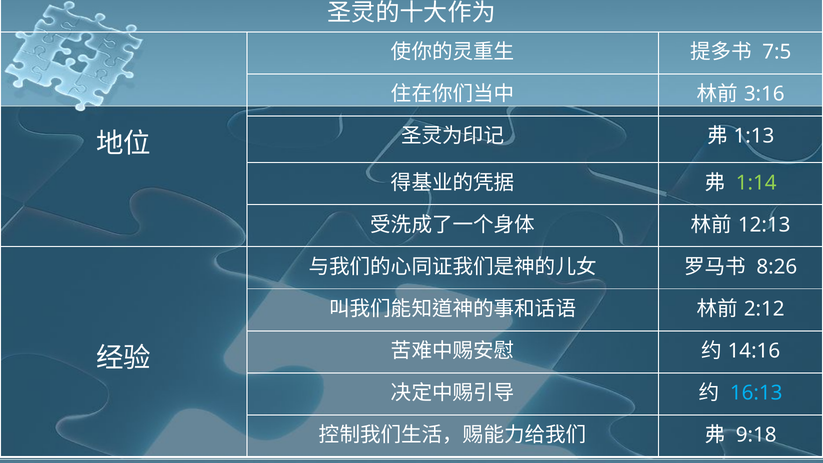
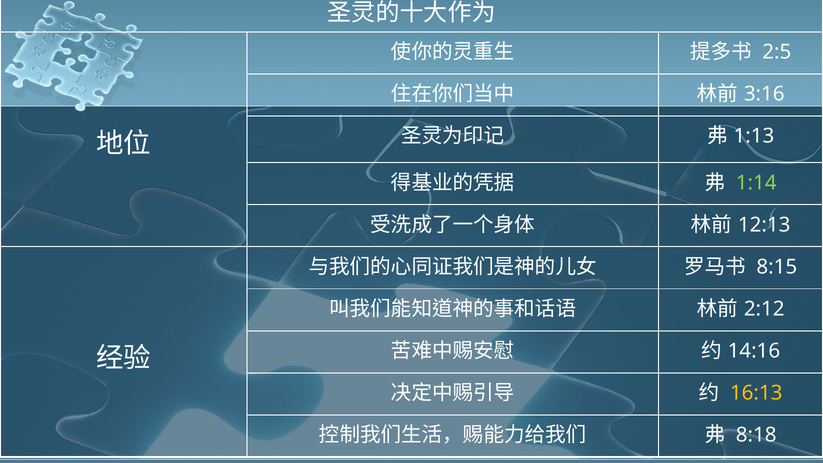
7:5: 7:5 -> 2:5 (777, 52)
8:26: 8:26 -> 8:15 (777, 267)
16:13 colour: light blue -> yellow (756, 393)
9:18: 9:18 -> 8:18 (756, 435)
